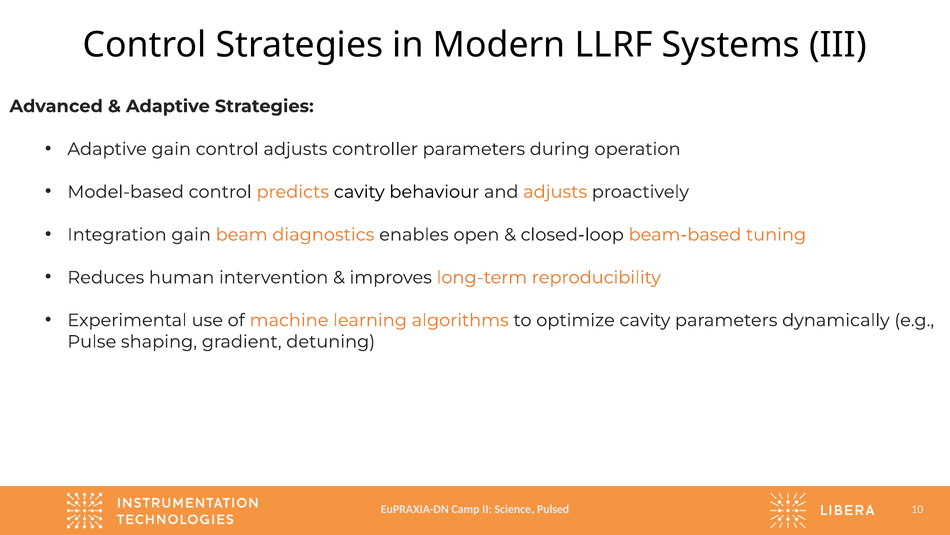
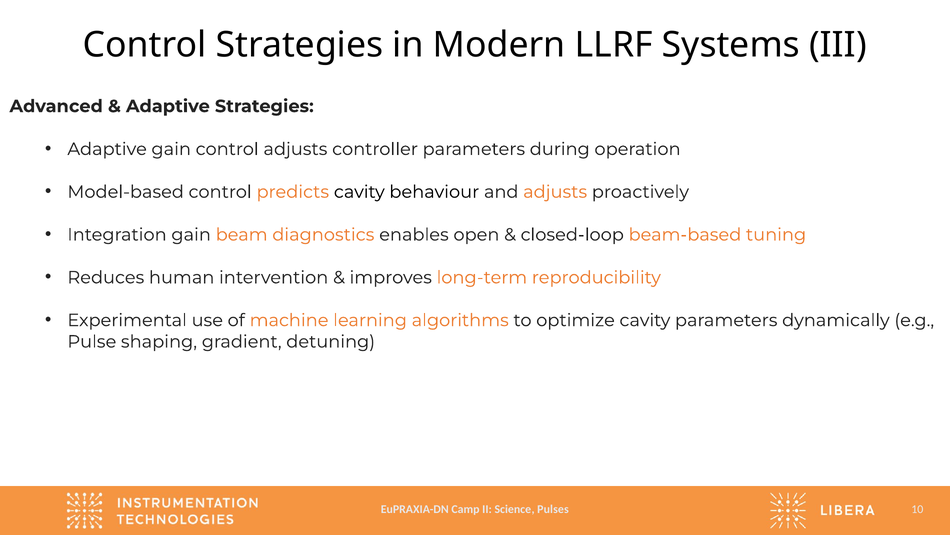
Pulsed: Pulsed -> Pulses (553, 509)
